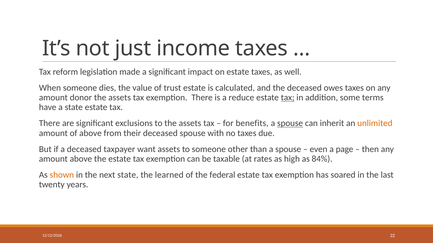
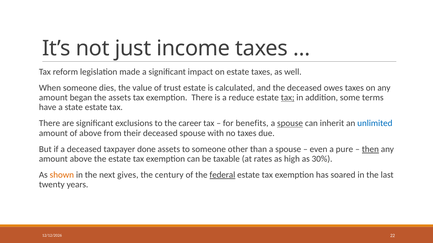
donor: donor -> began (81, 98)
to the assets: assets -> career (190, 124)
unlimited colour: orange -> blue (375, 124)
want: want -> done (146, 149)
page: page -> pure (344, 149)
then underline: none -> present (370, 149)
84%: 84% -> 30% (322, 159)
next state: state -> gives (128, 175)
learned: learned -> century (169, 175)
federal underline: none -> present (222, 175)
